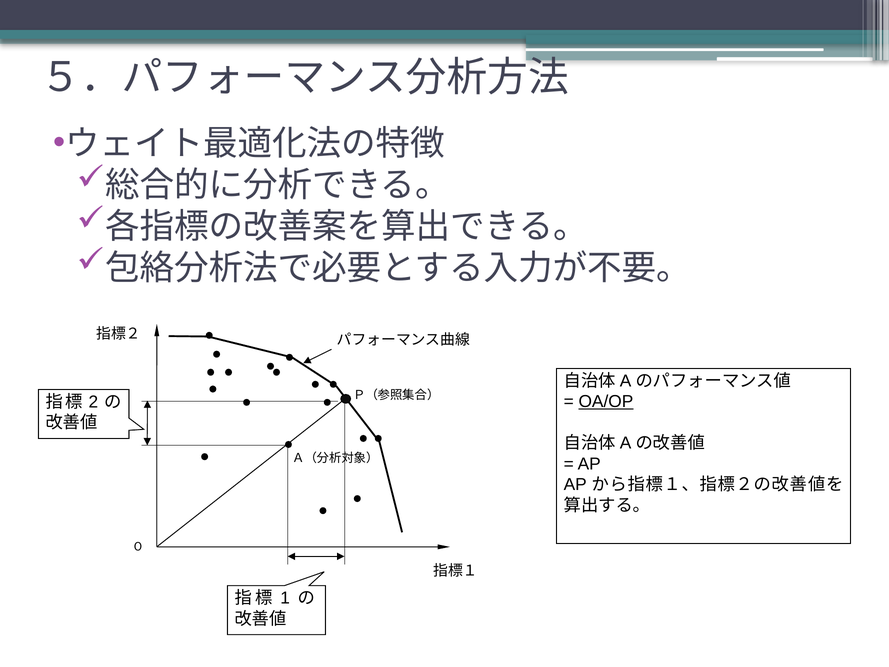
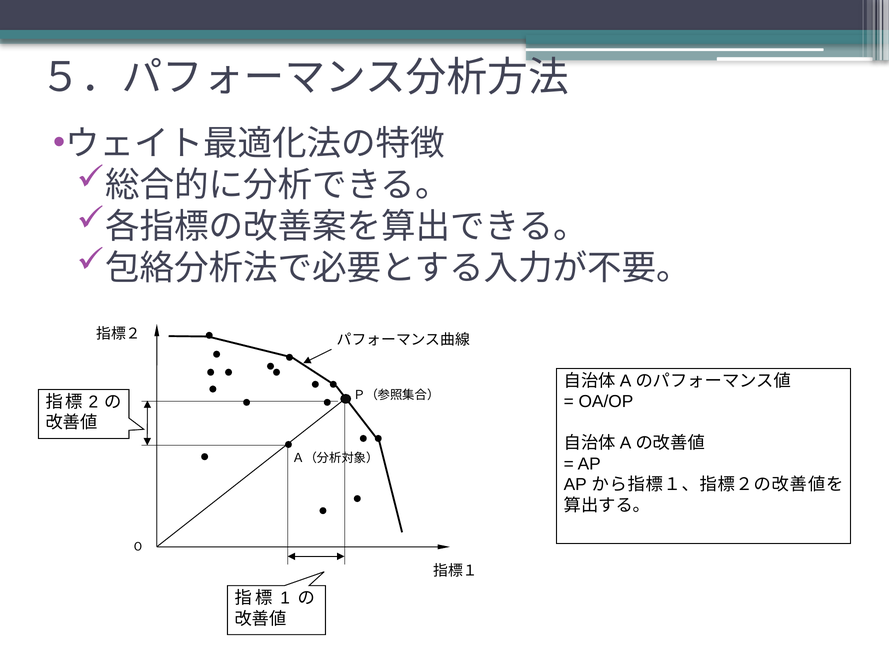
OA/OP underline: present -> none (606, 402)
